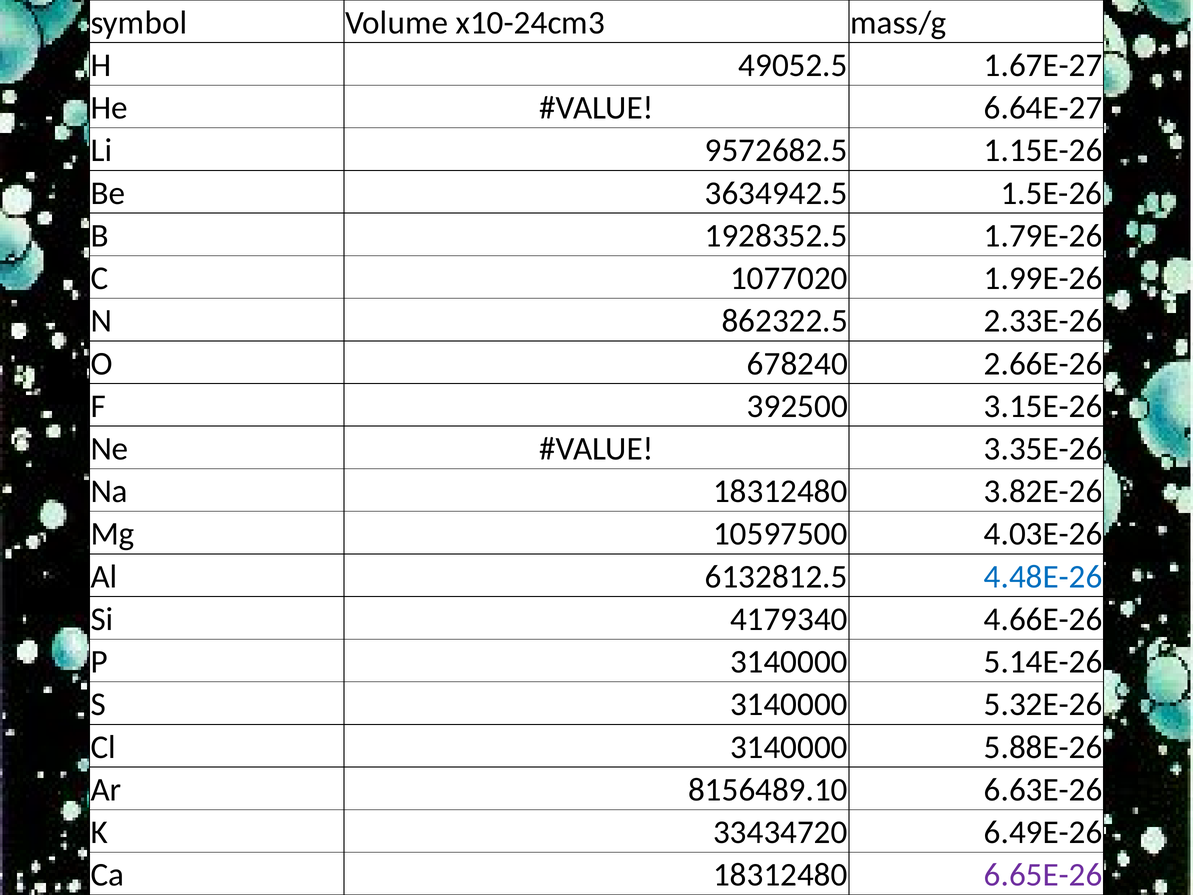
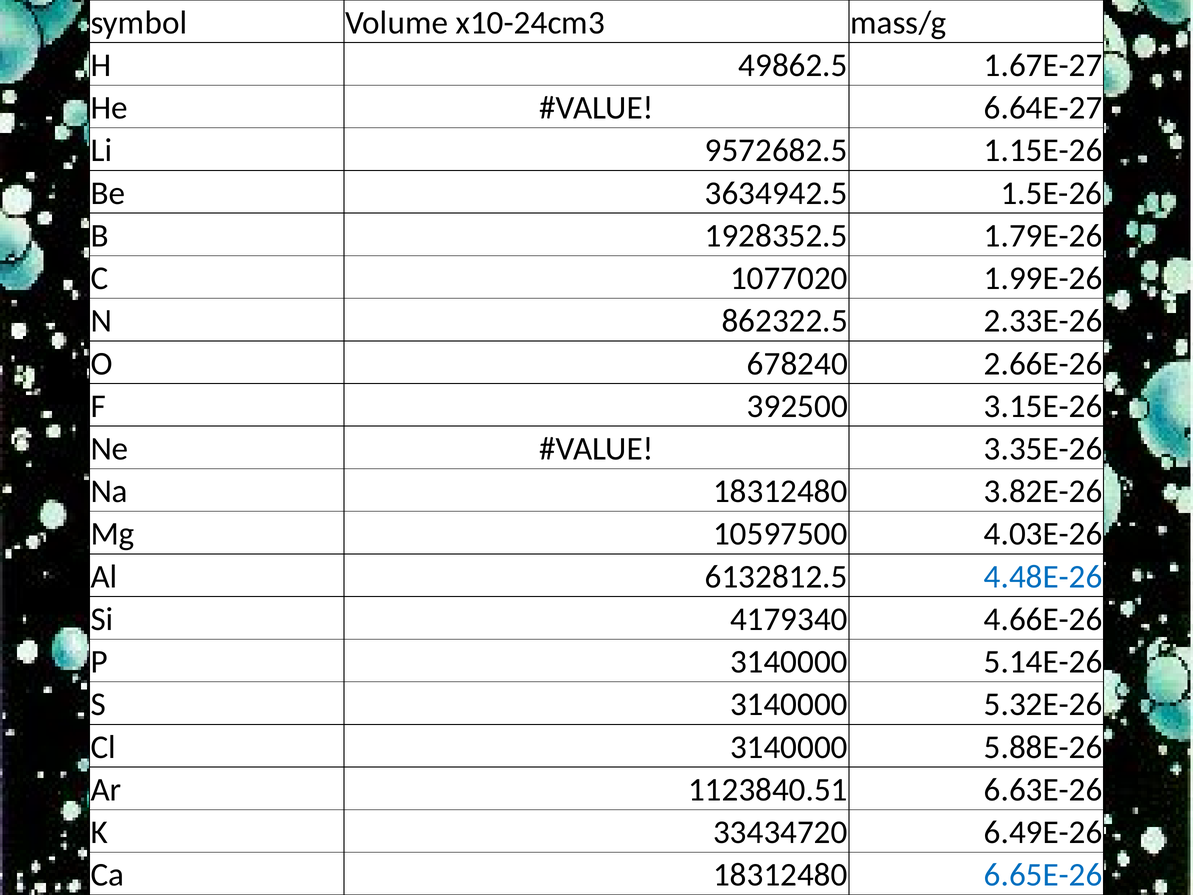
49052.5: 49052.5 -> 49862.5 (793, 65)
8156489.10: 8156489.10 -> 1123840.51 (768, 789)
6.65E-26 colour: purple -> blue (1043, 875)
